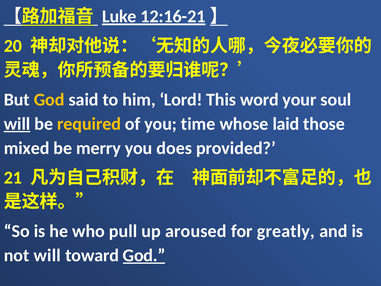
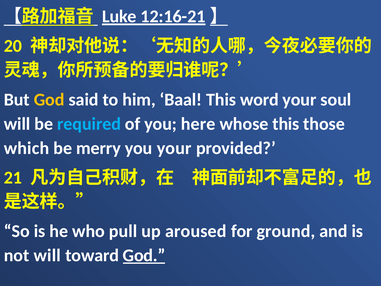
Lord: Lord -> Baal (181, 100)
will underline: present -> none (17, 124)
required colour: yellow -> light blue (89, 124)
time: time -> here (198, 124)
whose laid: laid -> this (286, 124)
mixed: mixed -> which (26, 148)
you does: does -> your (174, 148)
greatly: greatly -> ground (286, 231)
